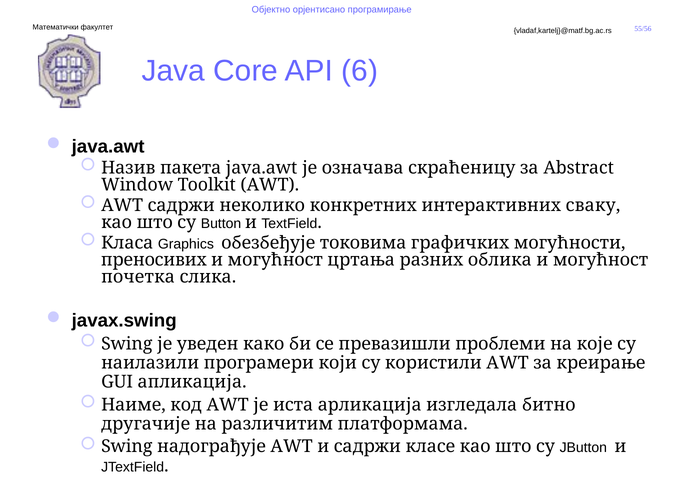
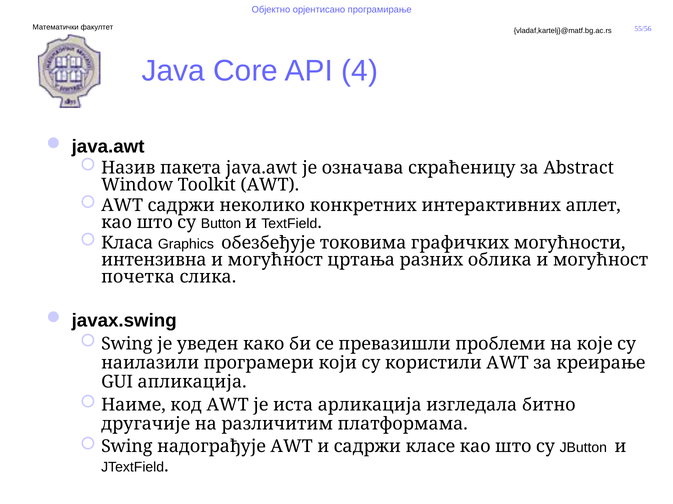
6: 6 -> 4 (360, 71)
сваку: сваку -> аплет (593, 206)
преносивих: преносивих -> интензивна (154, 260)
